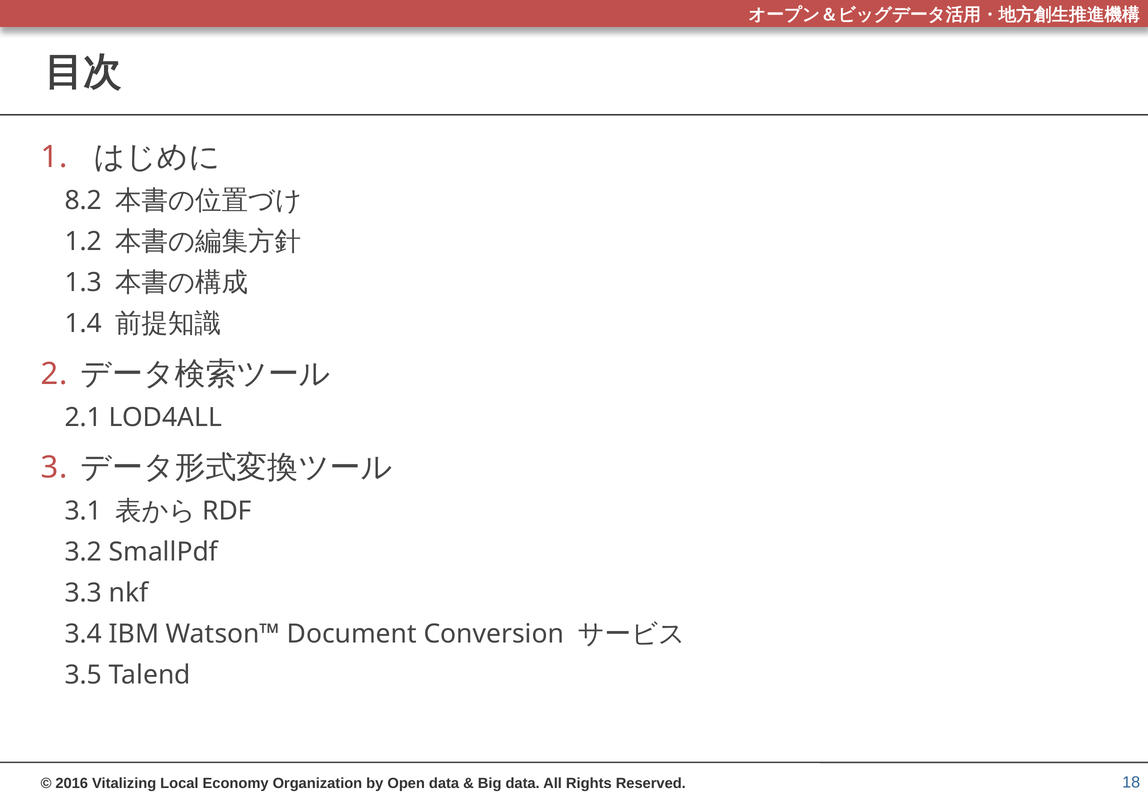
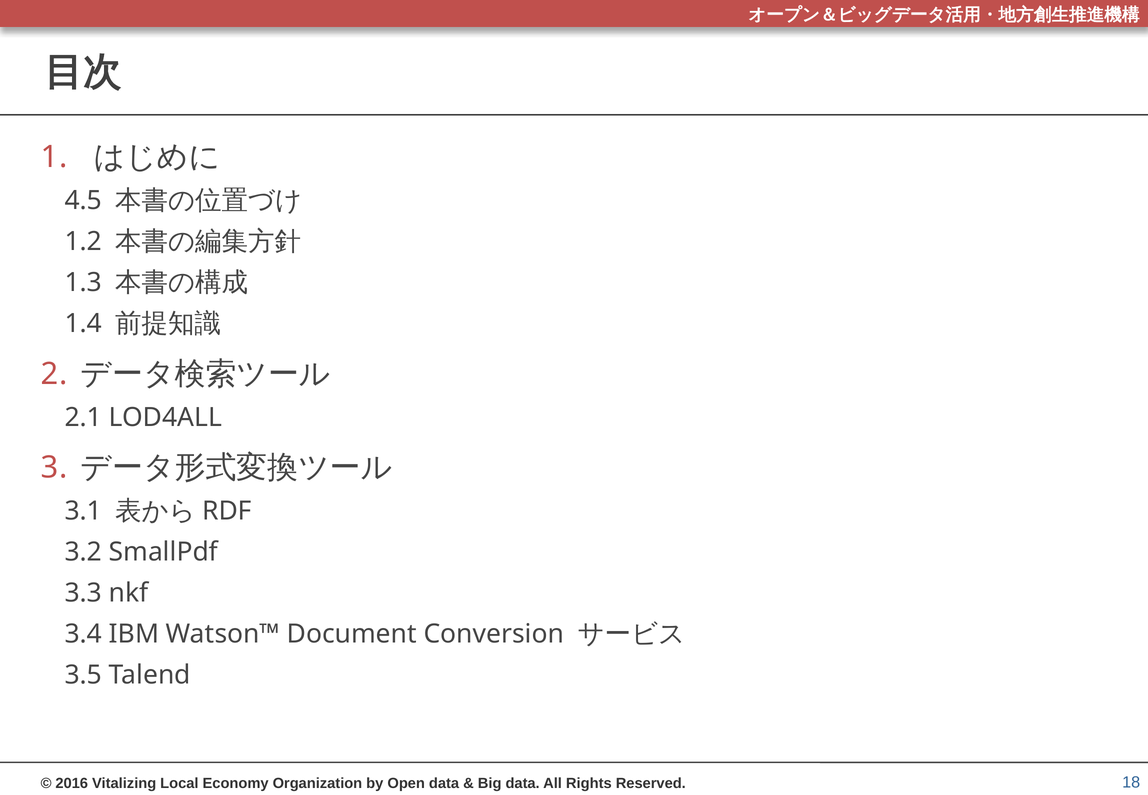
8.2: 8.2 -> 4.5 (83, 200)
